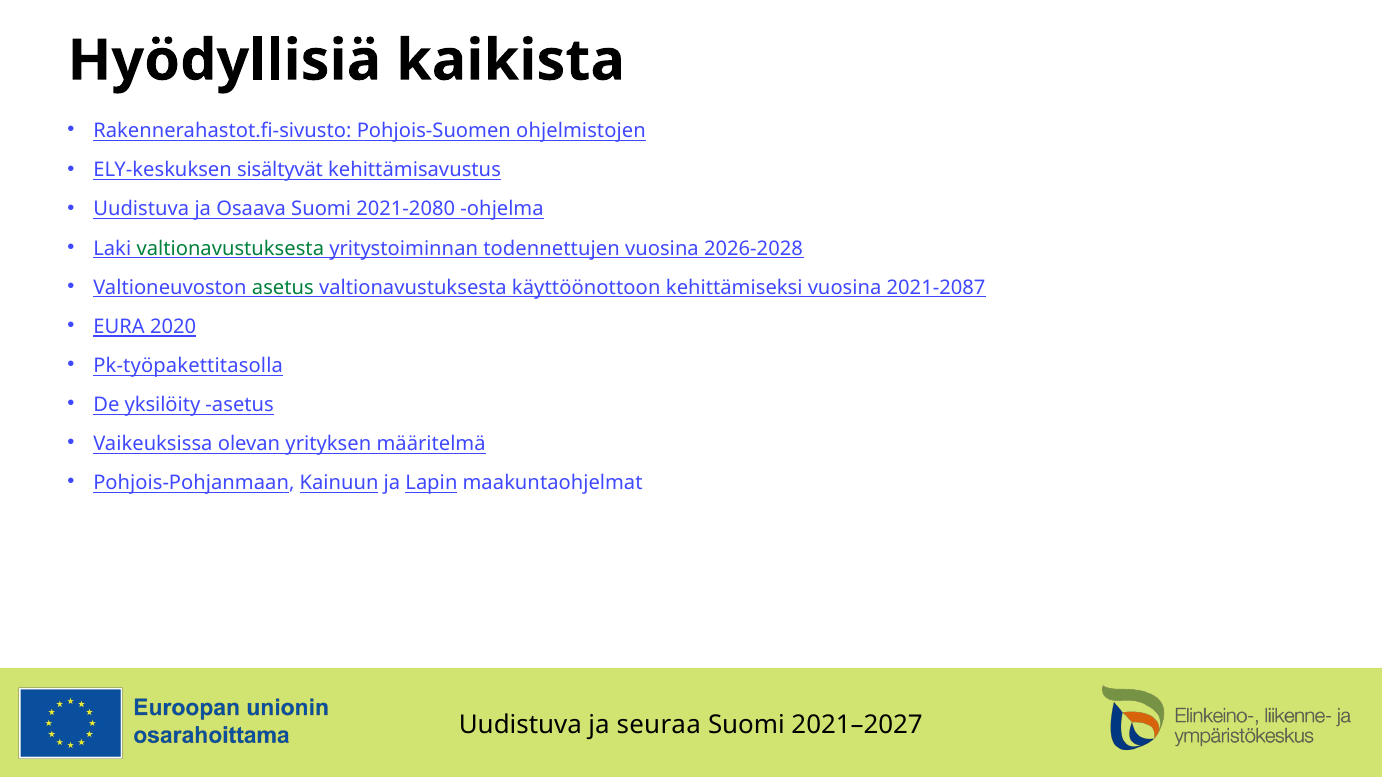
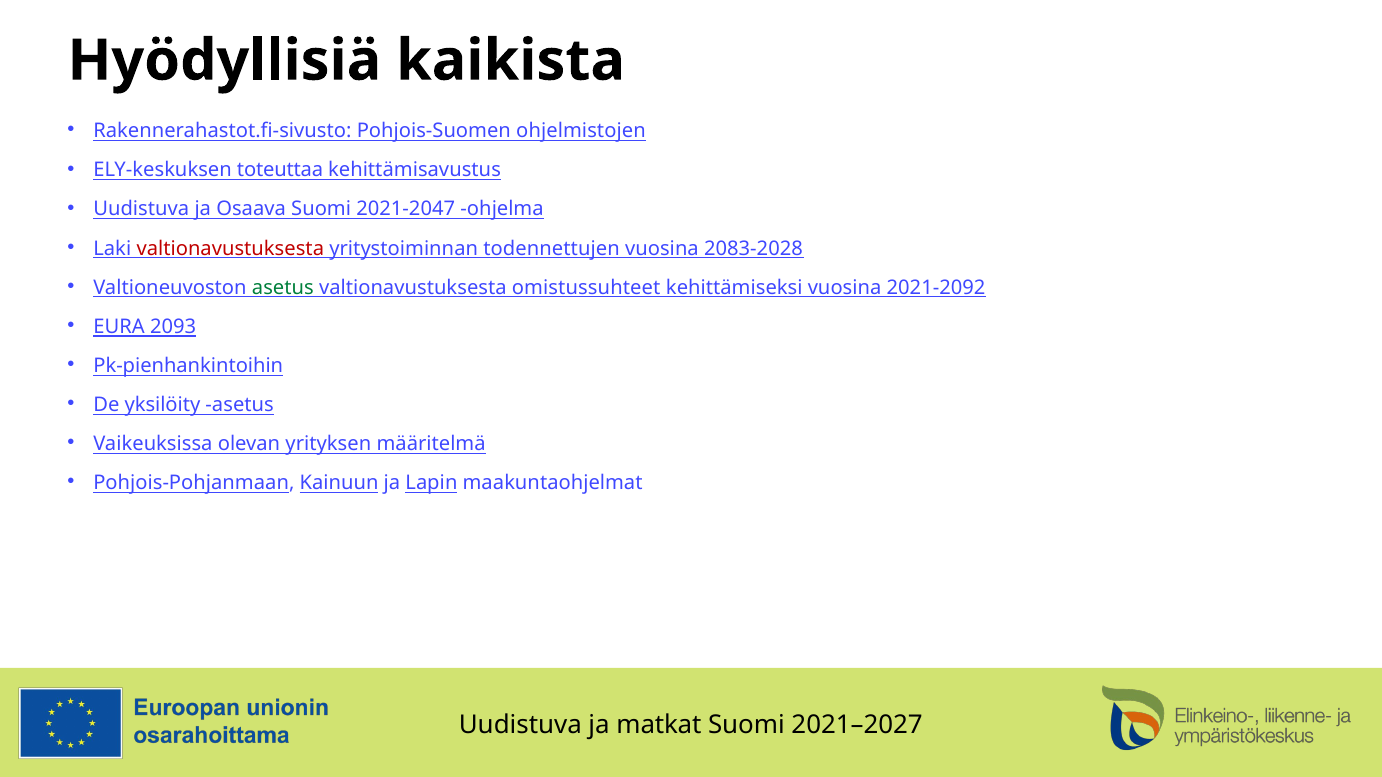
sisältyvät: sisältyvät -> toteuttaa (280, 170)
2021-2080: 2021-2080 -> 2021-2047 (406, 209)
valtionavustuksesta colour: green -> red (230, 249)
2026-2028: 2026-2028 -> 2083-2028 (753, 249)
käyttöönottoon: käyttöönottoon -> omistussuhteet (586, 288)
2021-2087: 2021-2087 -> 2021-2092 (936, 288)
2020: 2020 -> 2093 (173, 327)
Pk-työpakettitasolla: Pk-työpakettitasolla -> Pk-pienhankintoihin (188, 366)
seuraa: seuraa -> matkat (659, 725)
